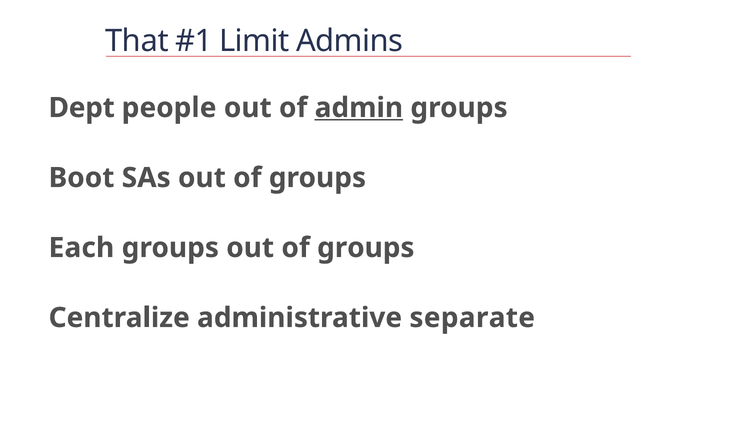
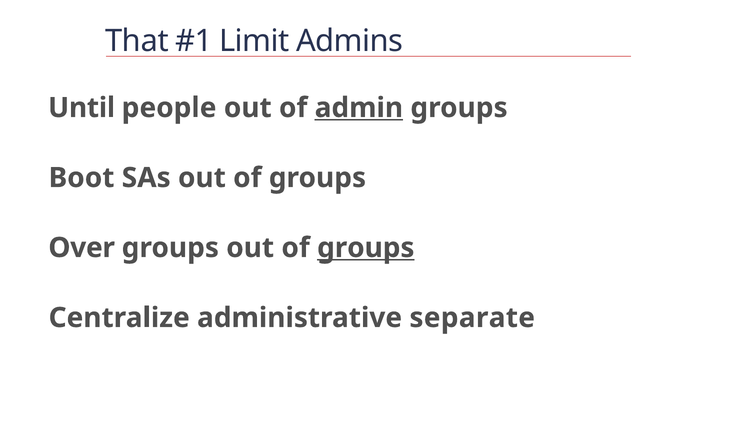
Dept: Dept -> Until (82, 108)
Each: Each -> Over (82, 248)
groups underline: none -> present (366, 248)
